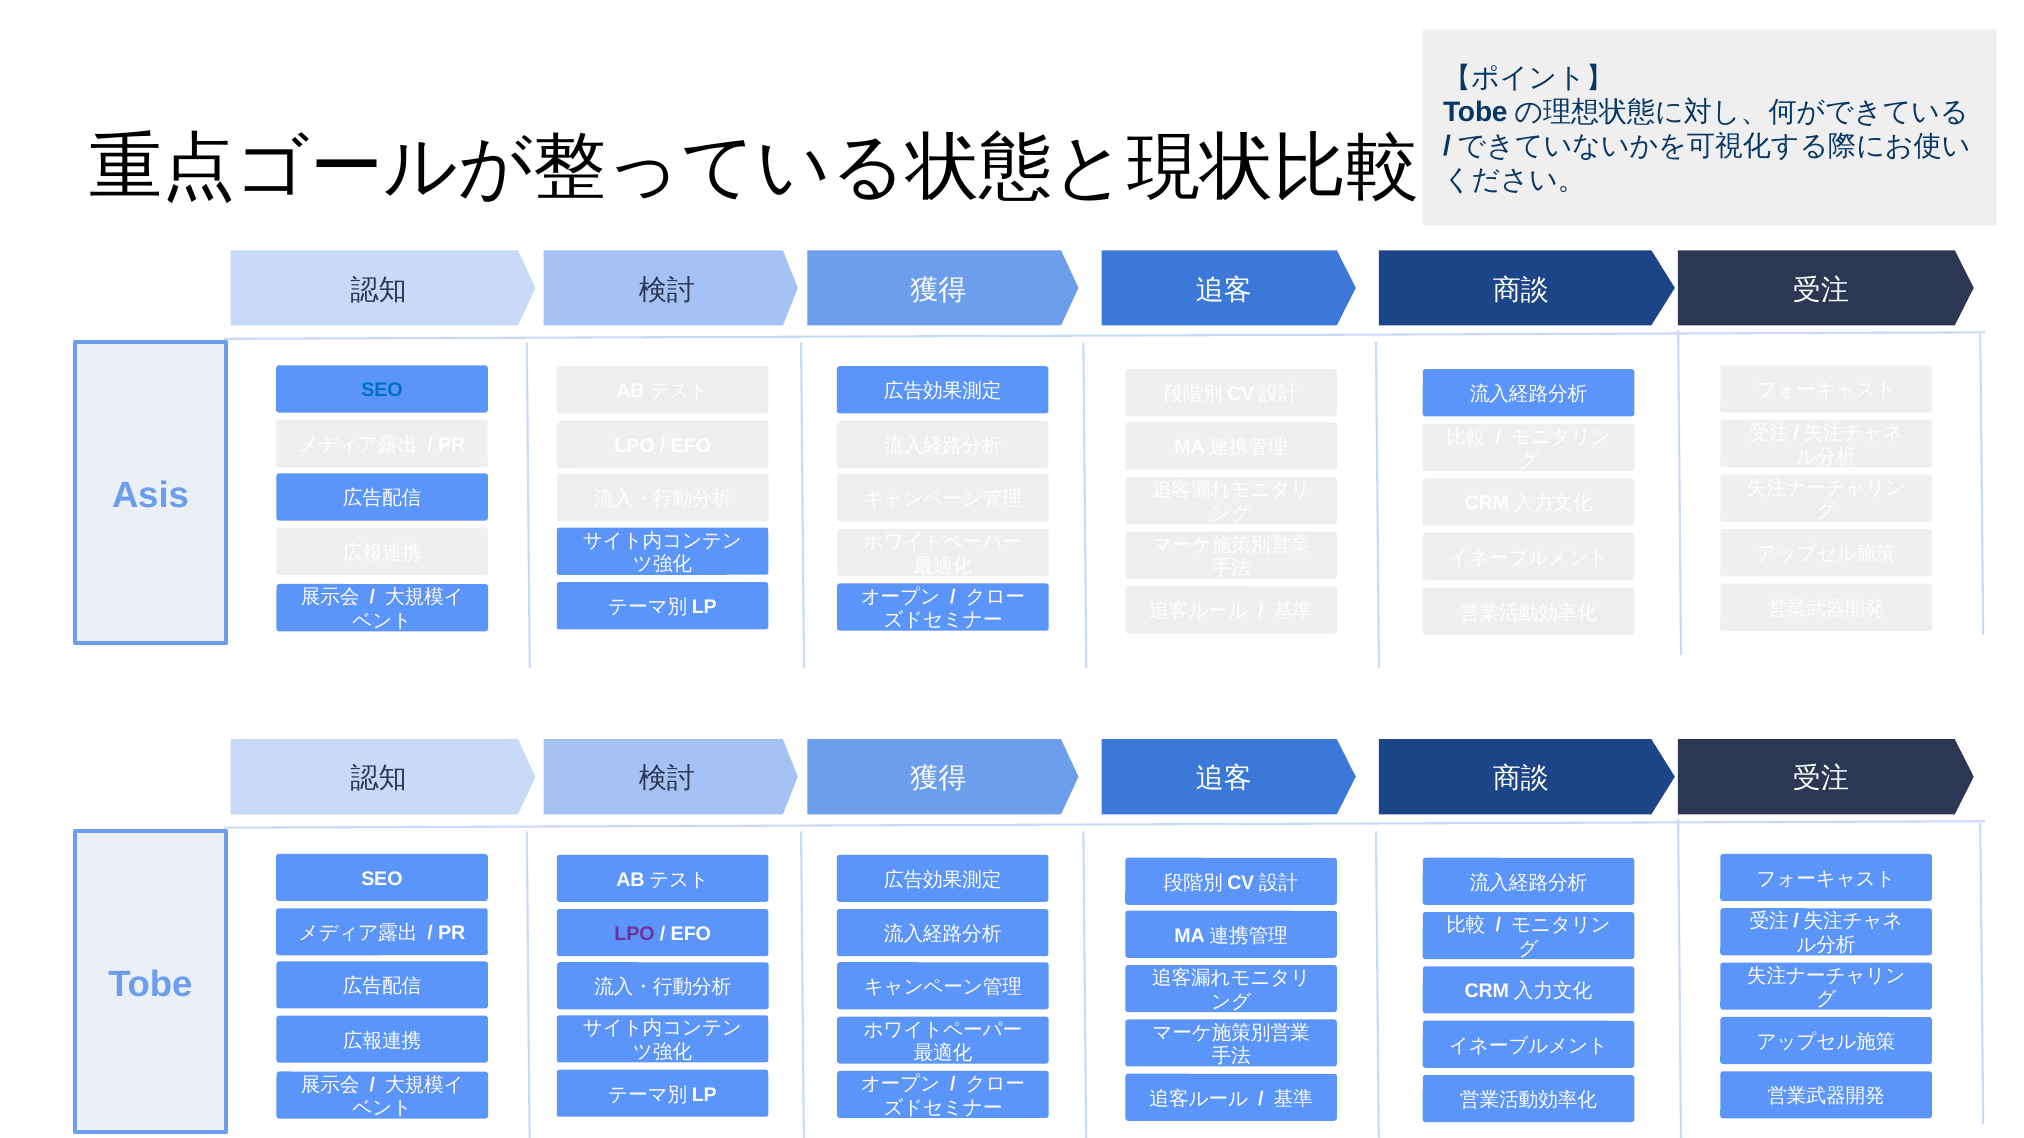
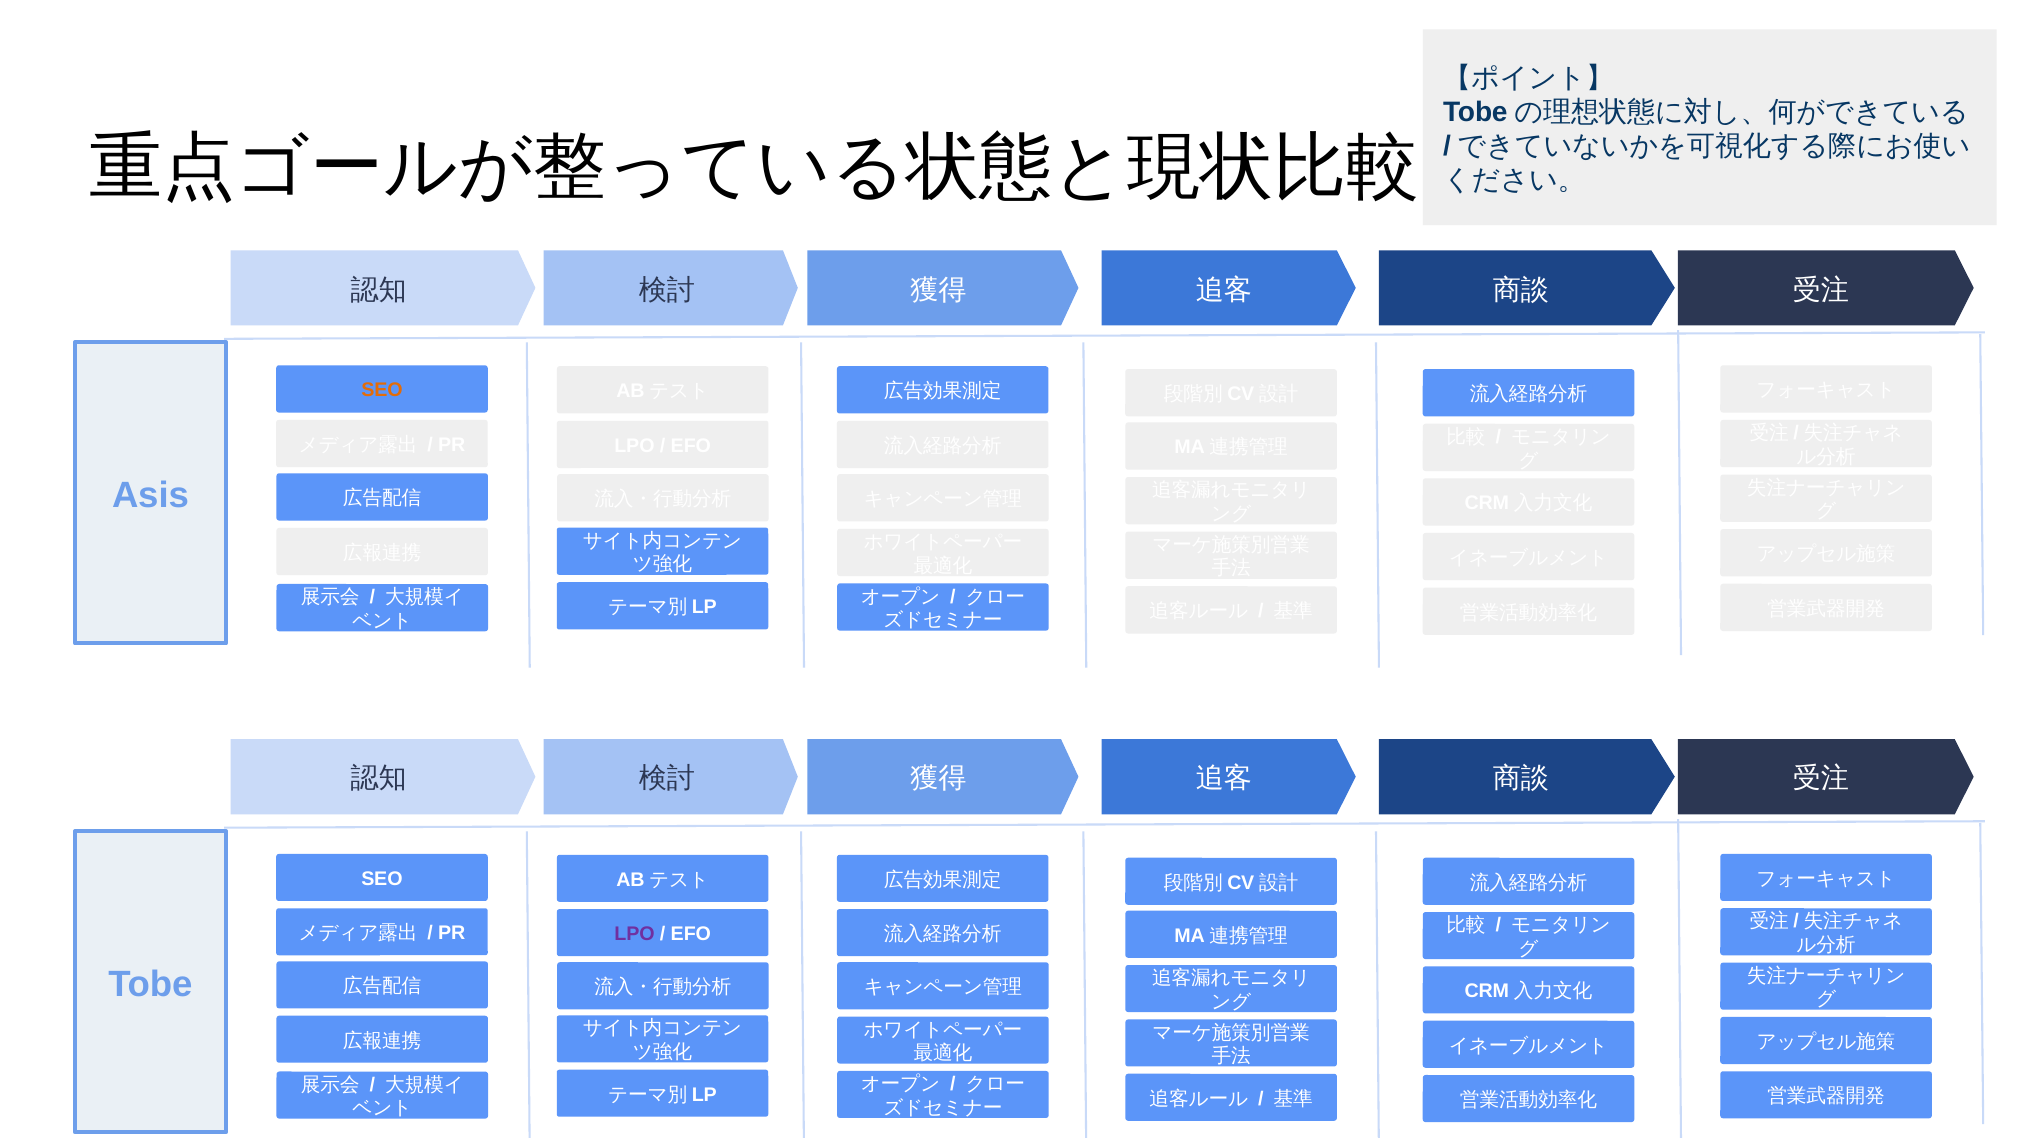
SEO colour: blue -> orange (382, 390)
